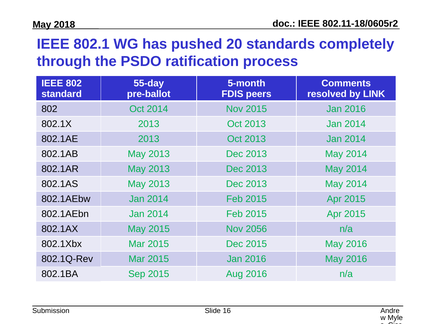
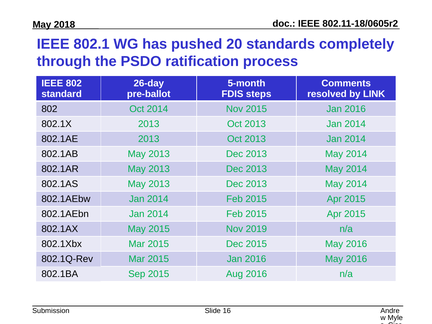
55-day: 55-day -> 26-day (149, 83)
peers: peers -> steps (259, 94)
2056: 2056 -> 2019 (256, 229)
